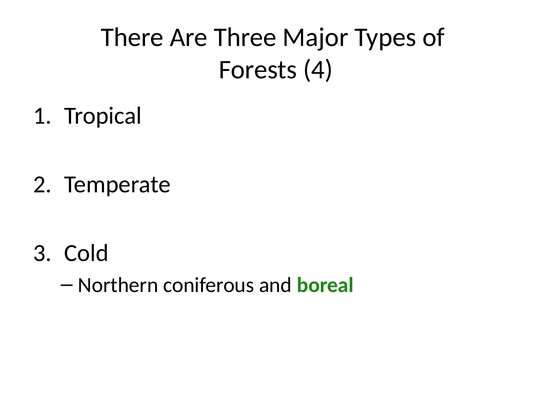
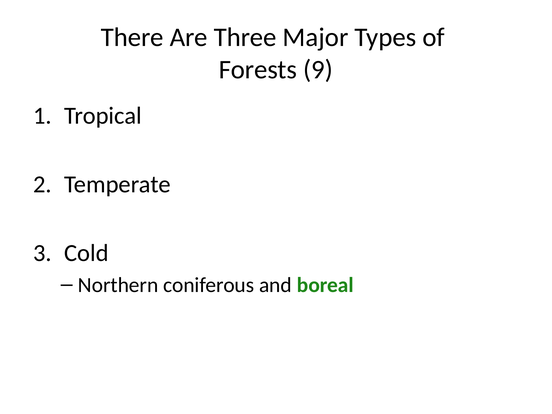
4: 4 -> 9 (318, 70)
